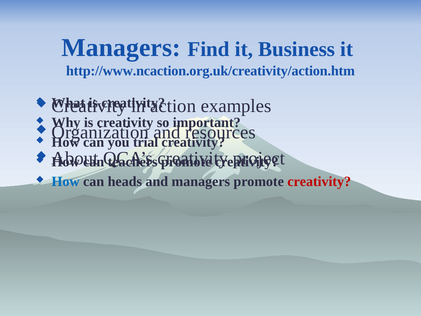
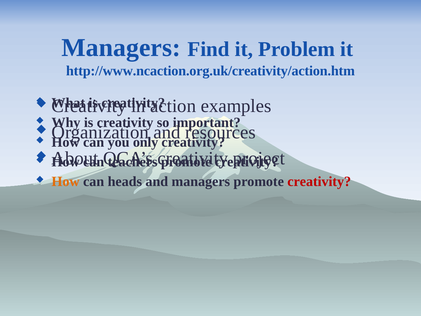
Business: Business -> Problem (297, 49)
trial: trial -> only (146, 142)
How colour: blue -> orange (66, 181)
